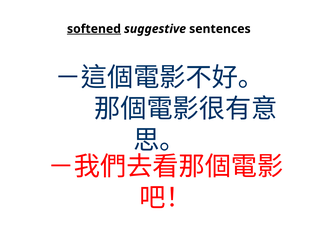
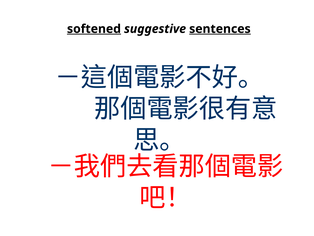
sentences underline: none -> present (220, 29)
